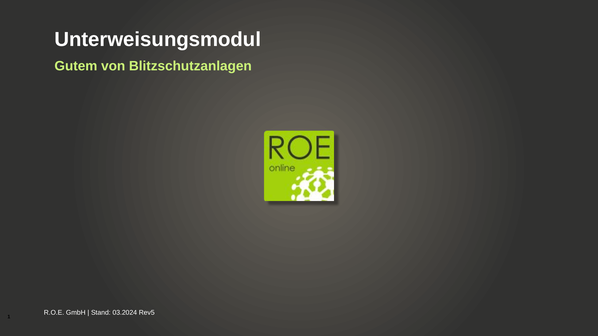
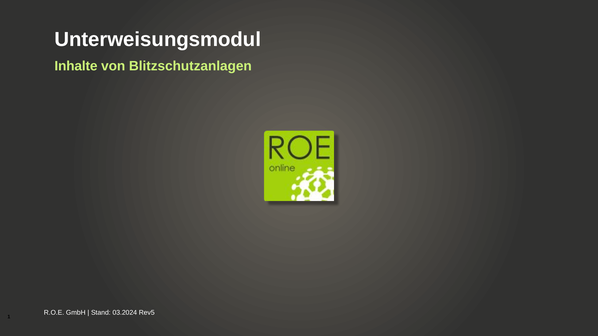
Gutem: Gutem -> Inhalte (76, 66)
